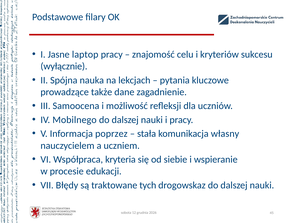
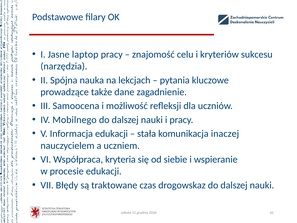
wyłącznie: wyłącznie -> narzędzia (64, 66)
Informacja poprzez: poprzez -> edukacji (111, 134)
własny: własny -> inaczej (225, 134)
tych: tych -> czas (148, 185)
